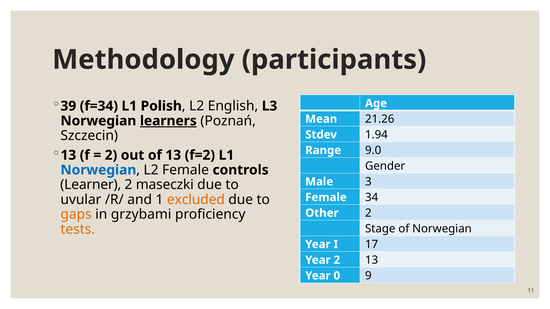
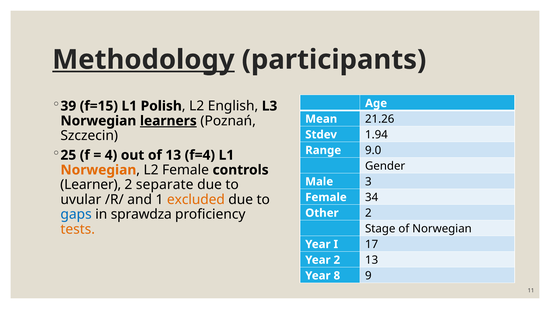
Methodology underline: none -> present (143, 60)
f=34: f=34 -> f=15 (99, 106)
13: 13 -> 25 (68, 155)
2: 2 -> 4 (111, 155)
f=2: f=2 -> f=4 (200, 155)
Norwegian colour: blue -> orange (98, 170)
maseczki: maseczki -> separate (165, 185)
gaps colour: orange -> blue (76, 215)
grzybami: grzybami -> sprawdza (141, 215)
0: 0 -> 8 (337, 276)
